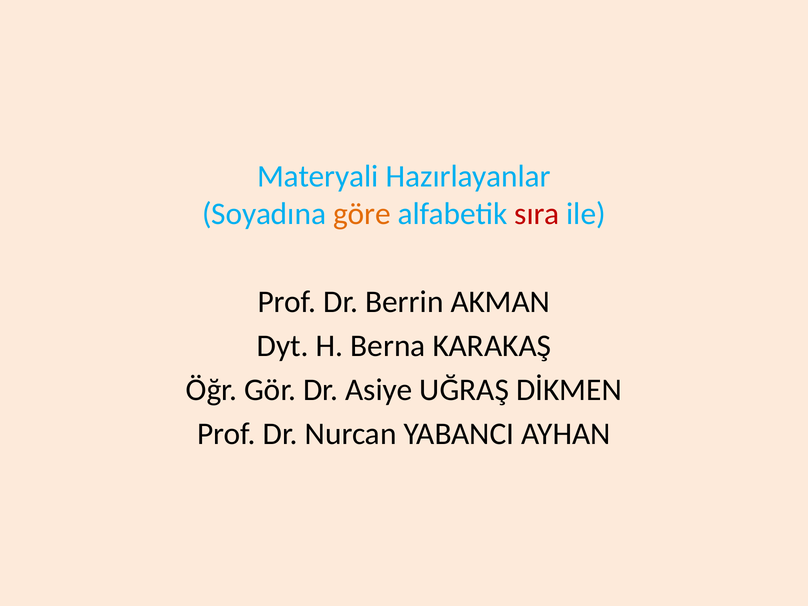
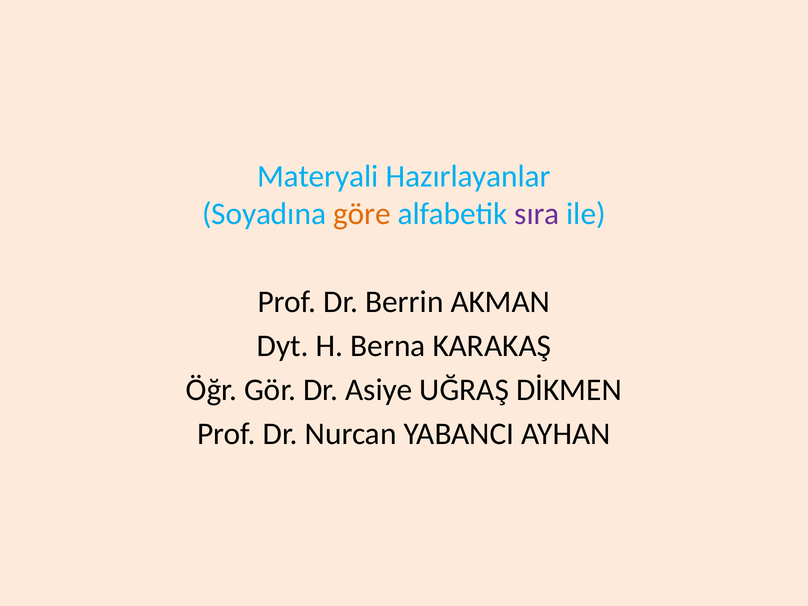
sıra colour: red -> purple (537, 214)
